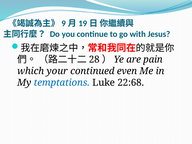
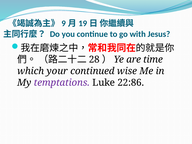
pain: pain -> time (153, 60)
even: even -> wise (127, 71)
temptations colour: blue -> purple (62, 83)
22:68: 22:68 -> 22:86 (131, 83)
